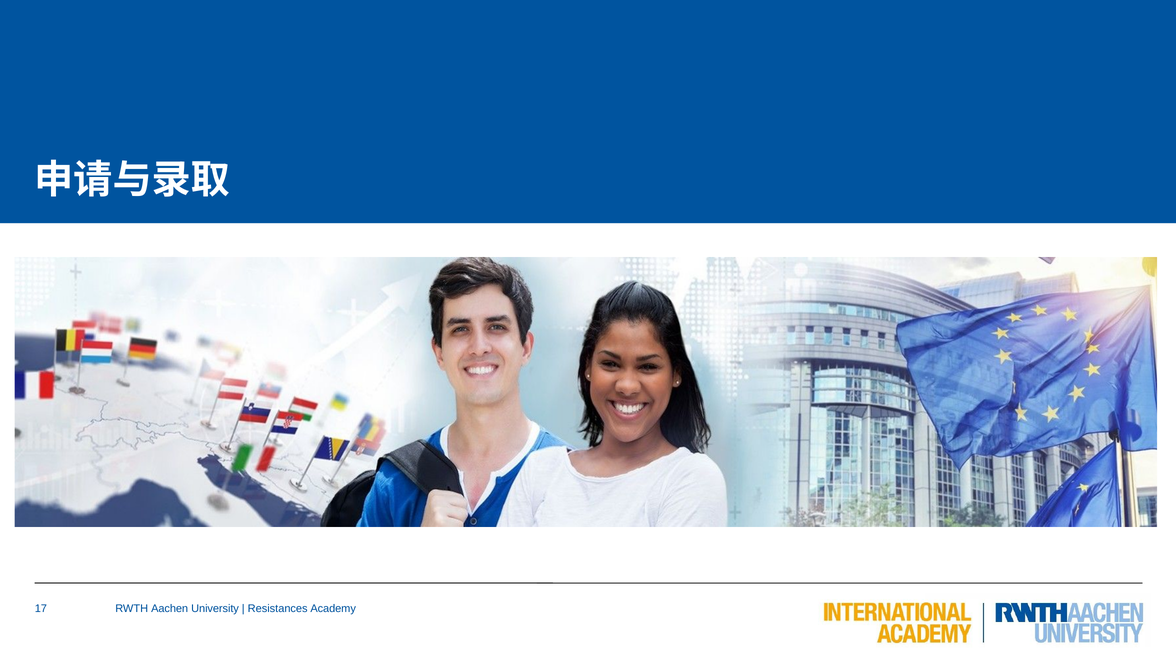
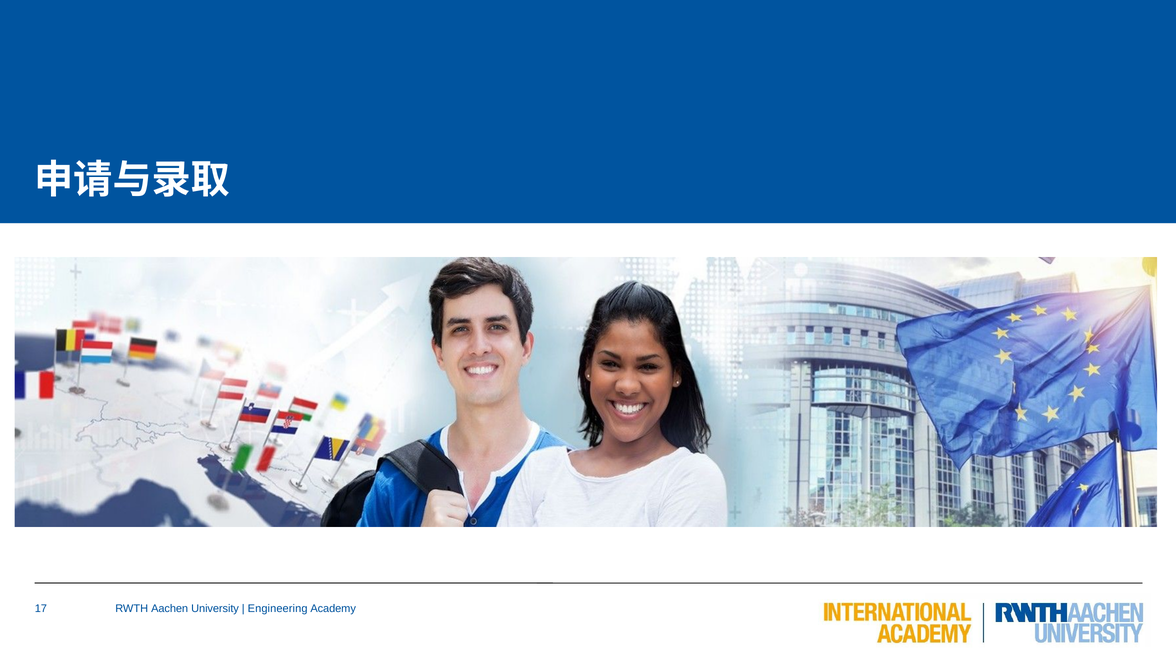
Resistances: Resistances -> Engineering (278, 608)
